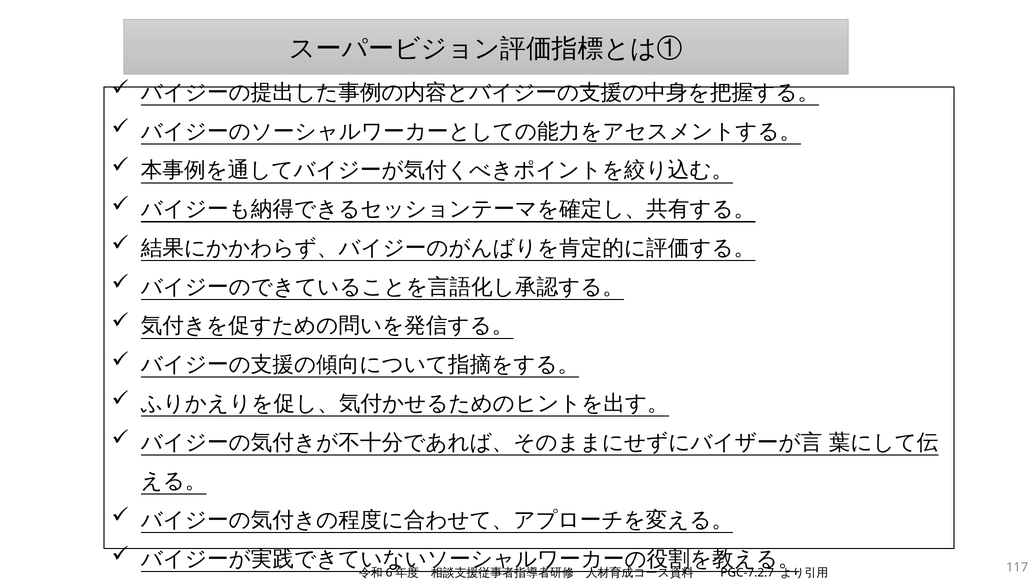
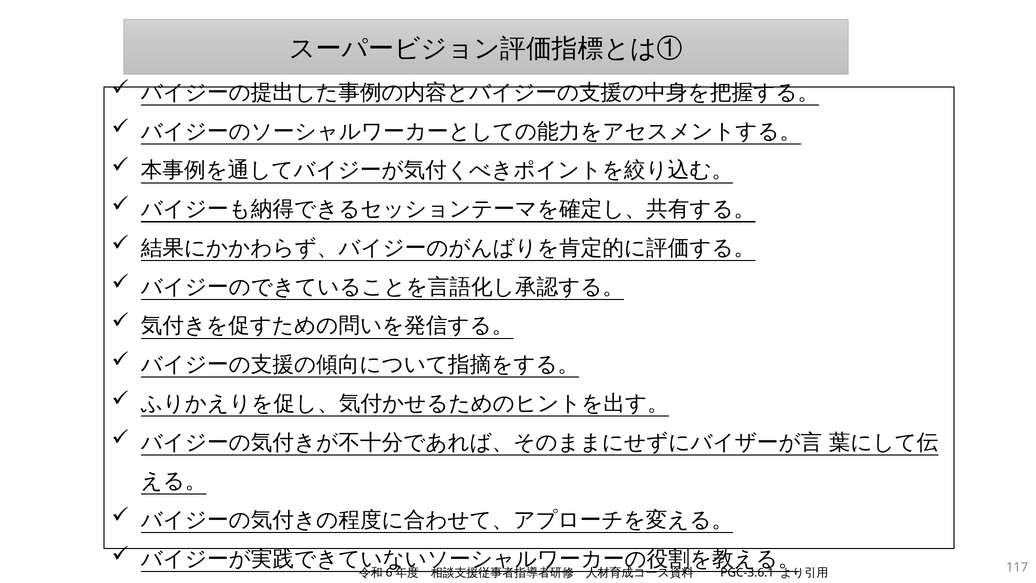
PGC-7.2.7: PGC-7.2.7 -> PGC-3.6.1 (747, 573)
